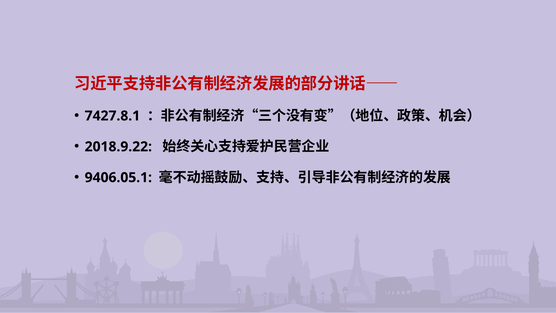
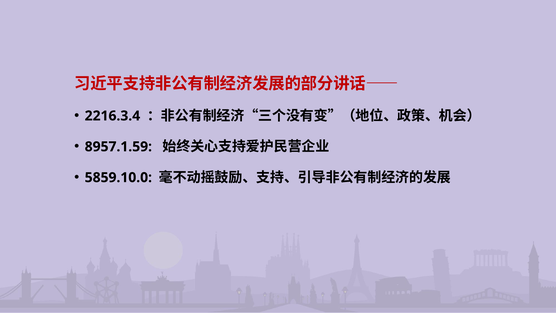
7427.8.1: 7427.8.1 -> 2216.3.4 (112, 116)
2018.9.22: 2018.9.22 -> 8957.1.59 (118, 147)
9406.05.1: 9406.05.1 -> 5859.10.0 (118, 177)
